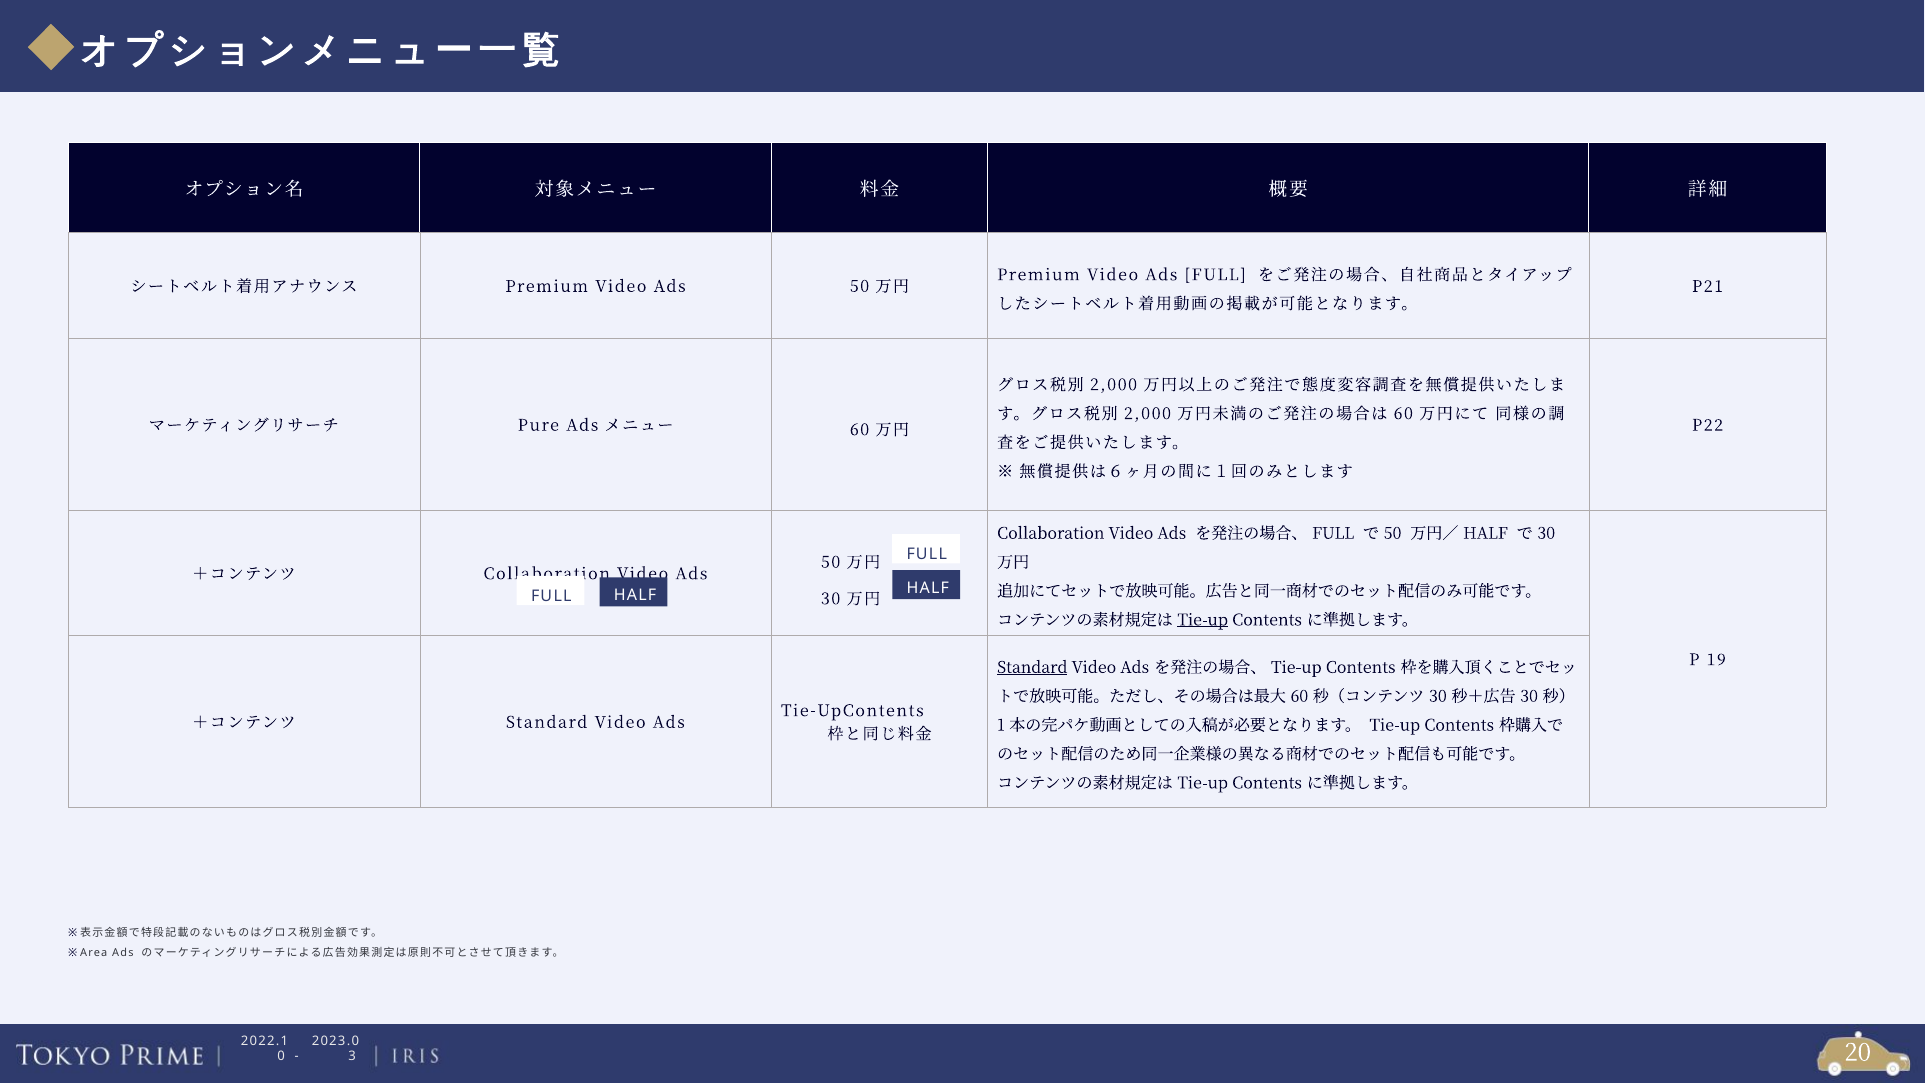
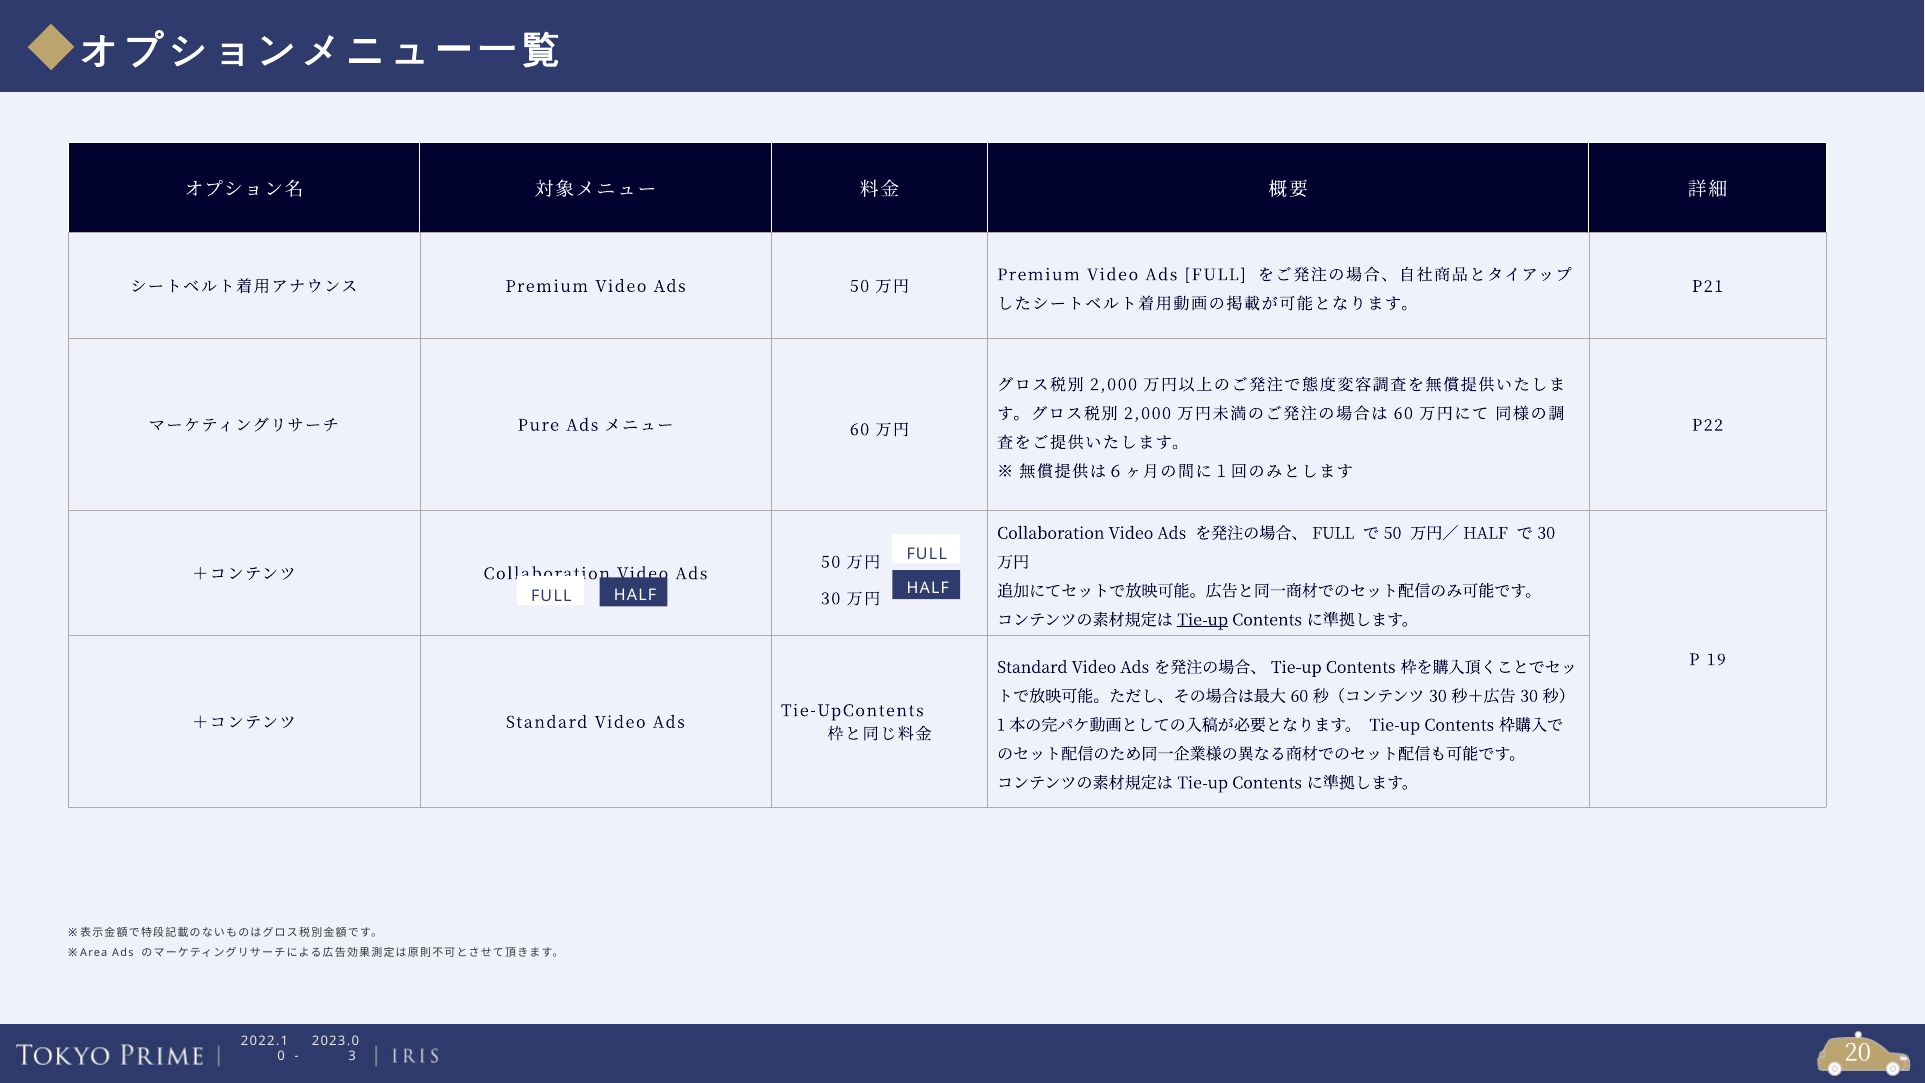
Standard underline: present -> none (1032, 667)
